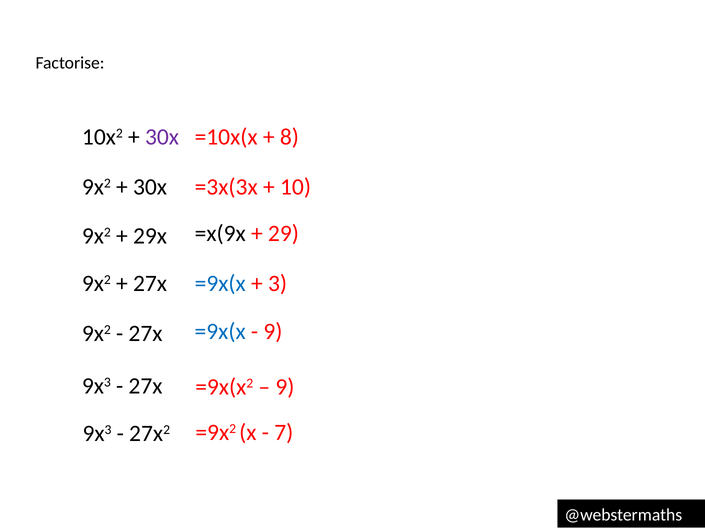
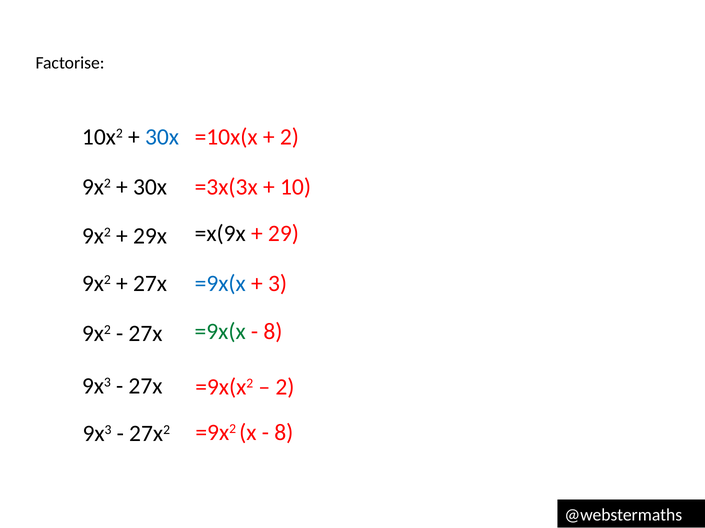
30x colour: purple -> blue (162, 137)
8: 8 -> 2 (289, 137)
=9x(x colour: blue -> green (220, 332)
9: 9 -> 8 (273, 332)
9: 9 -> 2 (285, 388)
7: 7 -> 8 (284, 433)
